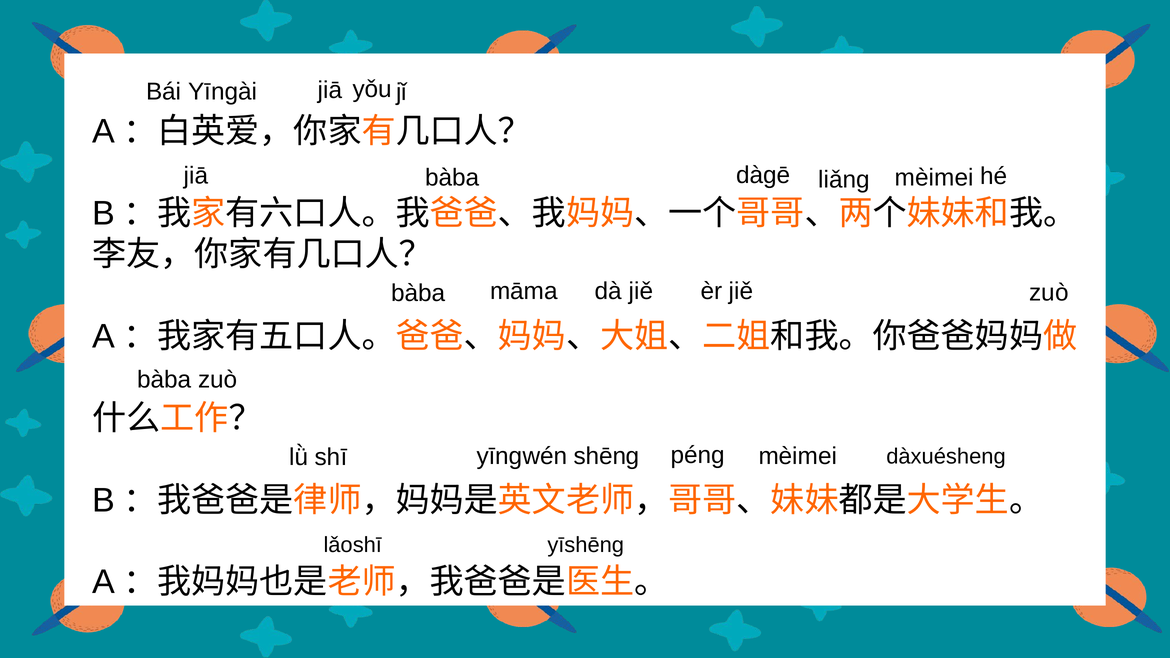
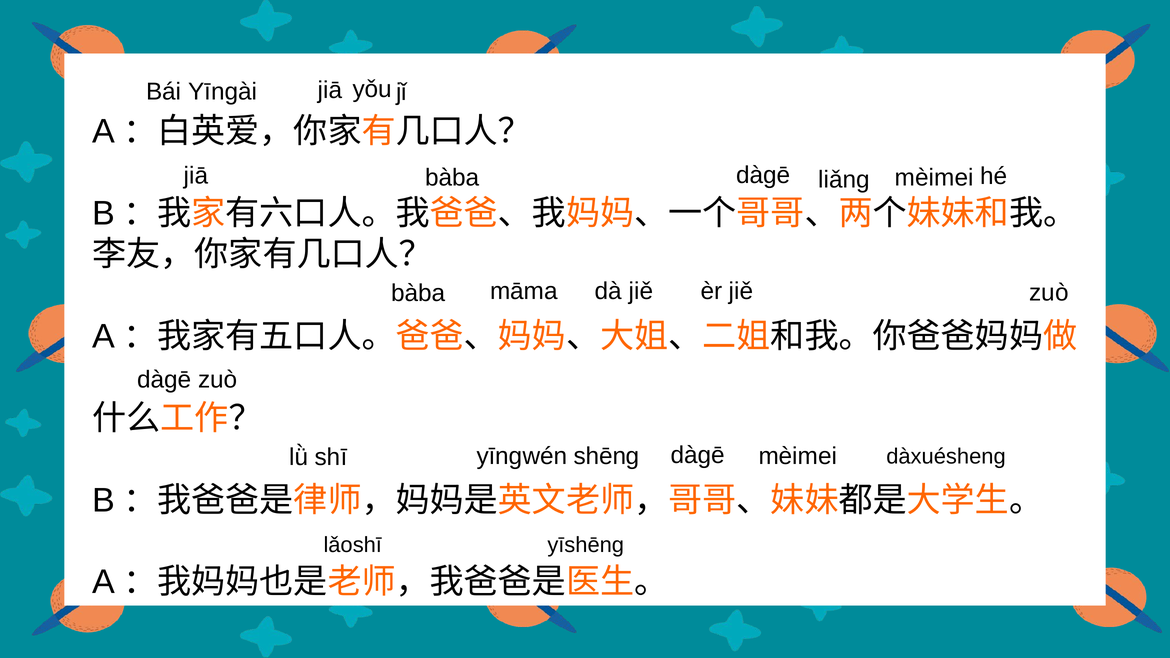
bàba: bàba -> dàgē (164, 380)
péng: péng -> dàgē (698, 455)
